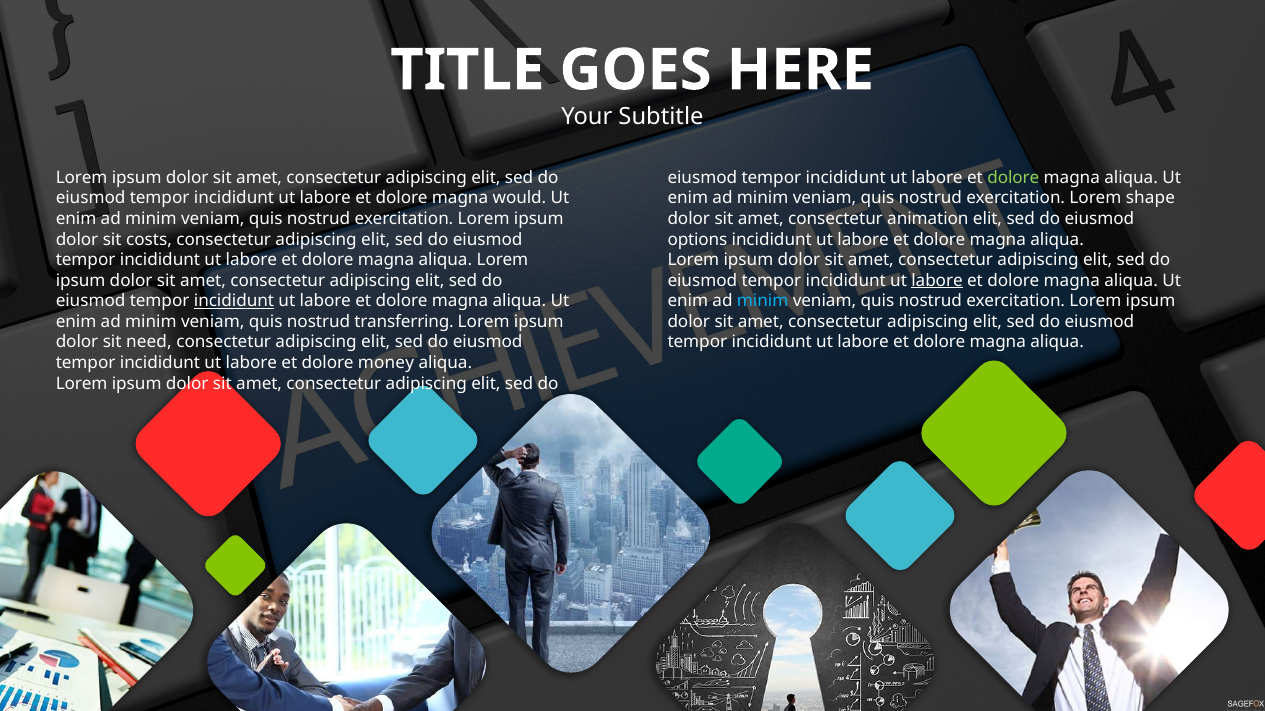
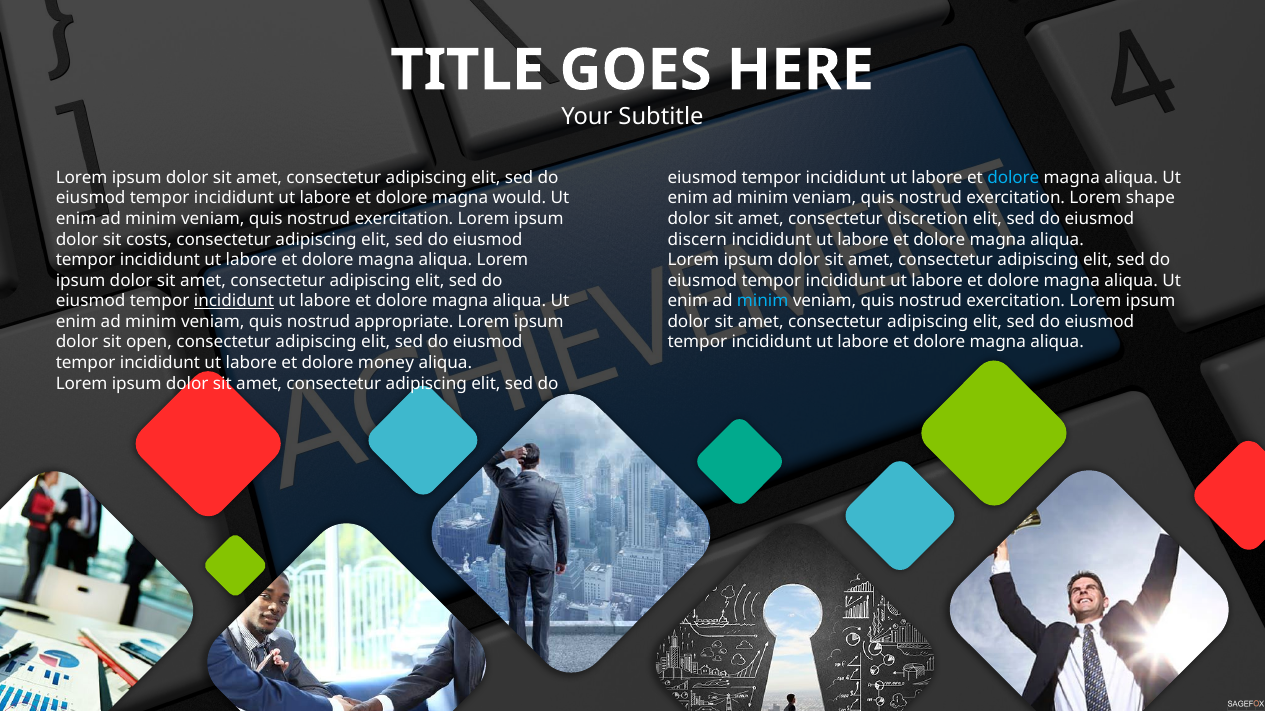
dolore colour: light green -> light blue (1013, 178)
animation: animation -> discretion (928, 219)
options: options -> discern (697, 240)
labore underline: present -> none (937, 281)
transferring: transferring -> appropriate (404, 322)
need: need -> open (149, 342)
